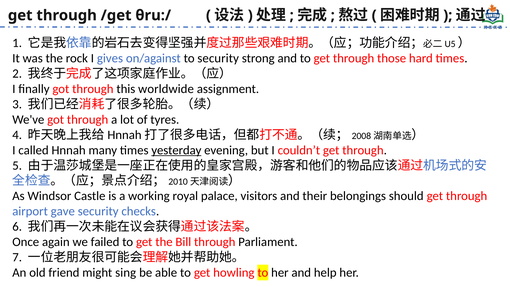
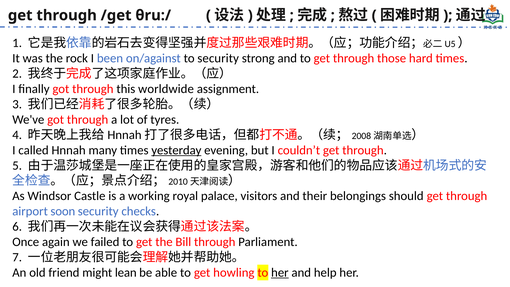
gives: gives -> been (110, 58)
gave: gave -> soon (63, 211)
sing: sing -> lean (126, 272)
her underline: none -> present (280, 272)
